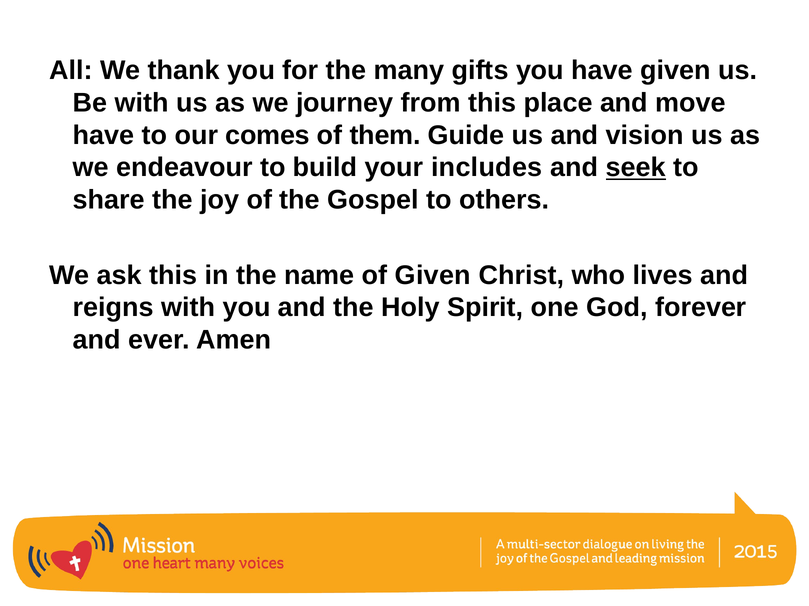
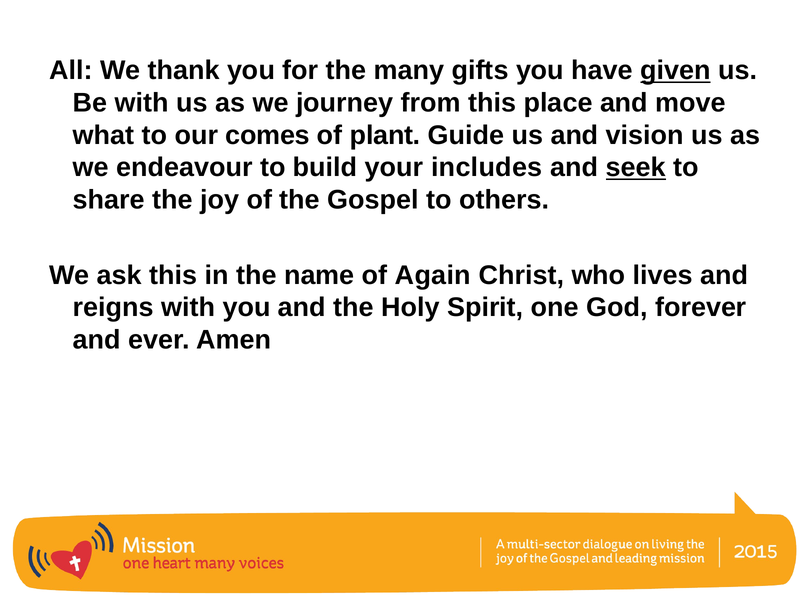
given underline: none -> present (675, 71)
have: have -> what (104, 135)
them: them -> plant (385, 135)
of Given: Given -> Again (433, 276)
